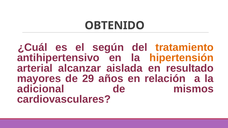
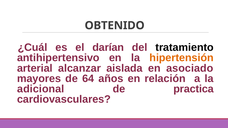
según: según -> darían (108, 48)
tratamiento colour: orange -> black (185, 48)
resultado: resultado -> asociado (190, 68)
29: 29 -> 64 (88, 79)
mismos: mismos -> practica (194, 89)
